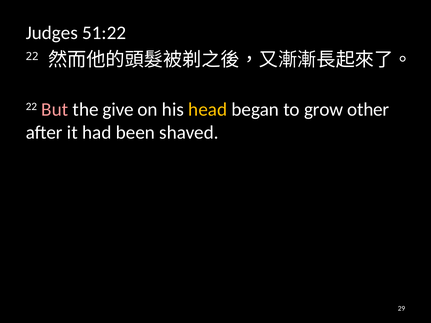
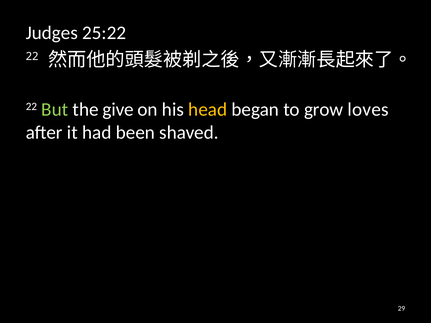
51:22: 51:22 -> 25:22 (104, 33)
But colour: pink -> light green (55, 110)
other: other -> loves (368, 110)
